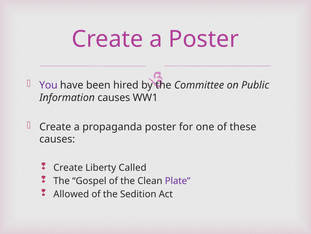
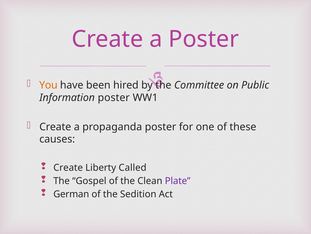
You colour: purple -> orange (48, 85)
Information causes: causes -> poster (114, 97)
Allowed: Allowed -> German (71, 194)
